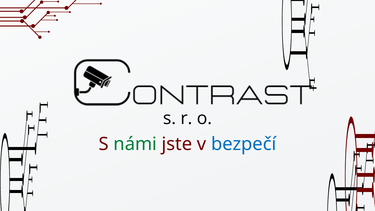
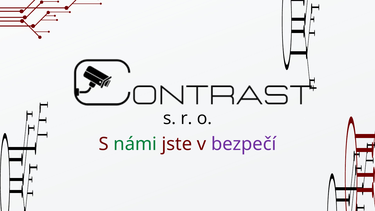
bezpečí colour: blue -> purple (244, 144)
